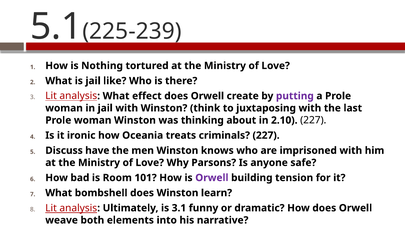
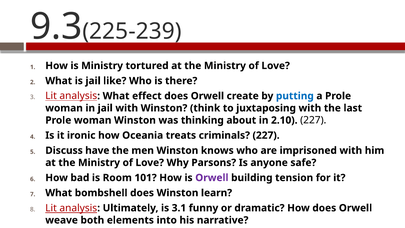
5.1: 5.1 -> 9.3 (56, 27)
is Nothing: Nothing -> Ministry (102, 66)
putting colour: purple -> blue (295, 96)
